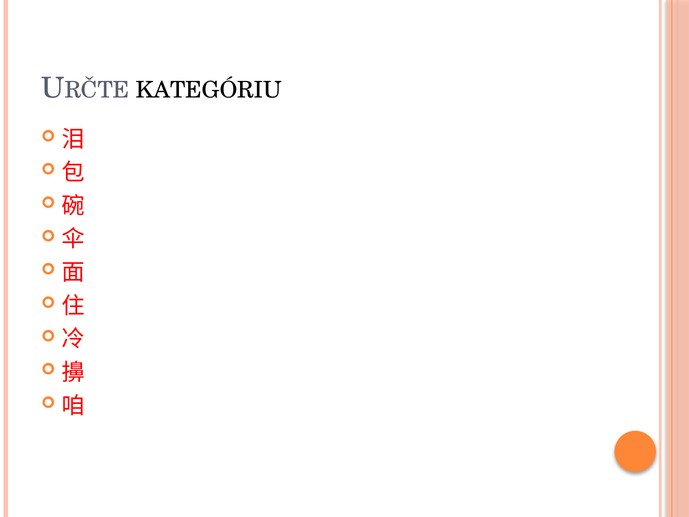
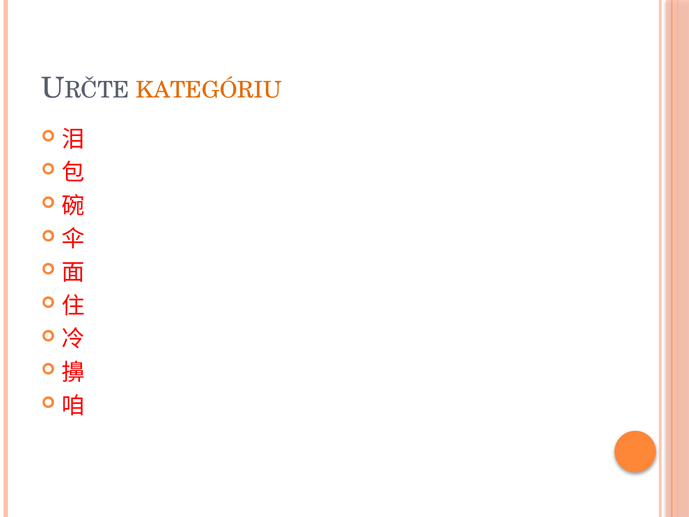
KATEGÓRIU colour: black -> orange (209, 90)
